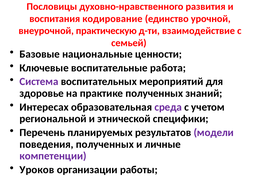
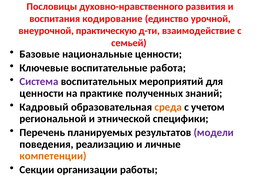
здоровье: здоровье -> ценности (42, 93)
Интересах: Интересах -> Кадровый (44, 107)
среда colour: purple -> orange (168, 107)
поведения полученных: полученных -> реализацию (105, 144)
компетенции colour: purple -> orange (53, 156)
Уроков: Уроков -> Секции (37, 170)
